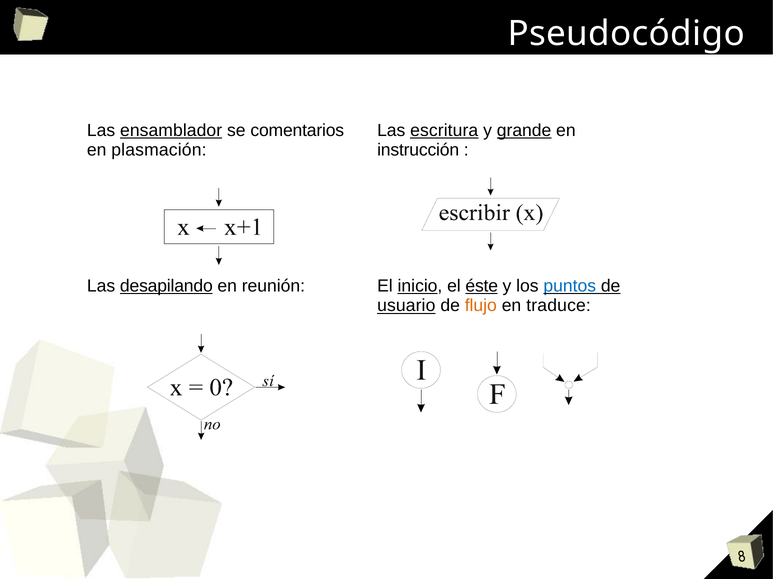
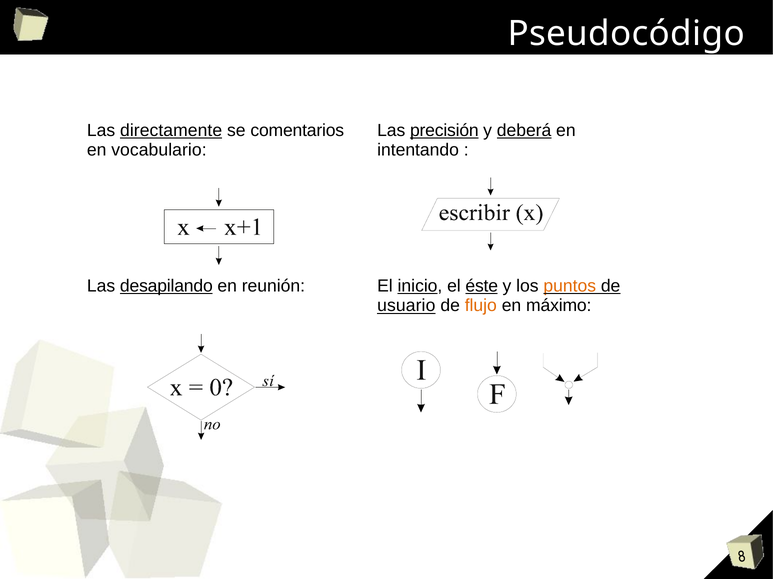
ensamblador: ensamblador -> directamente (171, 130)
escritura: escritura -> precisión (444, 130)
grande: grande -> deberá (524, 130)
plasmación: plasmación -> vocabulario (159, 150)
instrucción: instrucción -> intentando (418, 150)
puntos colour: blue -> orange (570, 286)
traduce: traduce -> máximo (559, 306)
